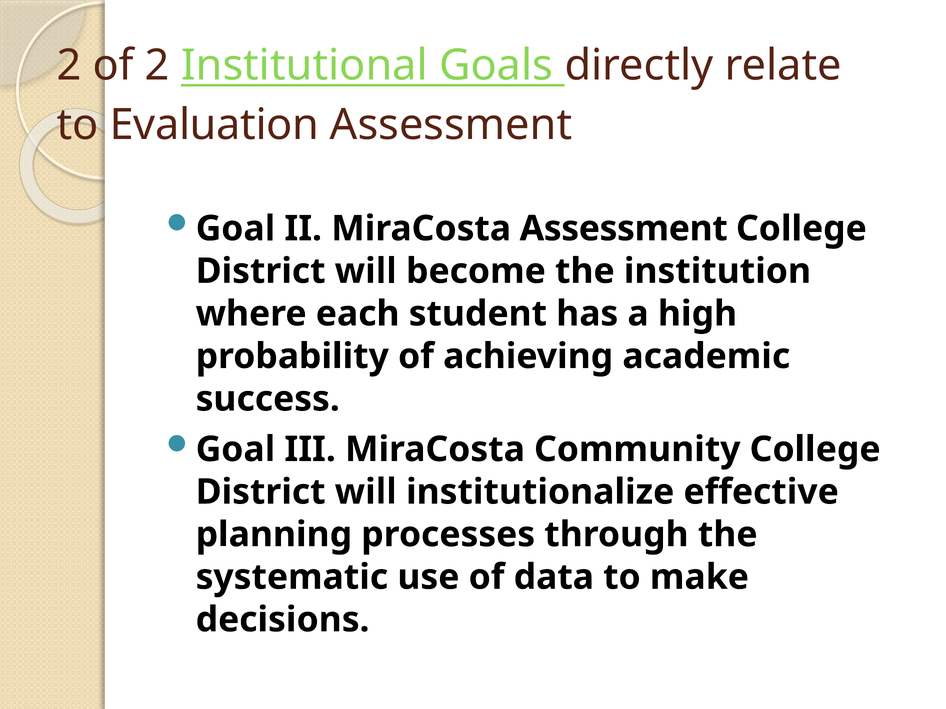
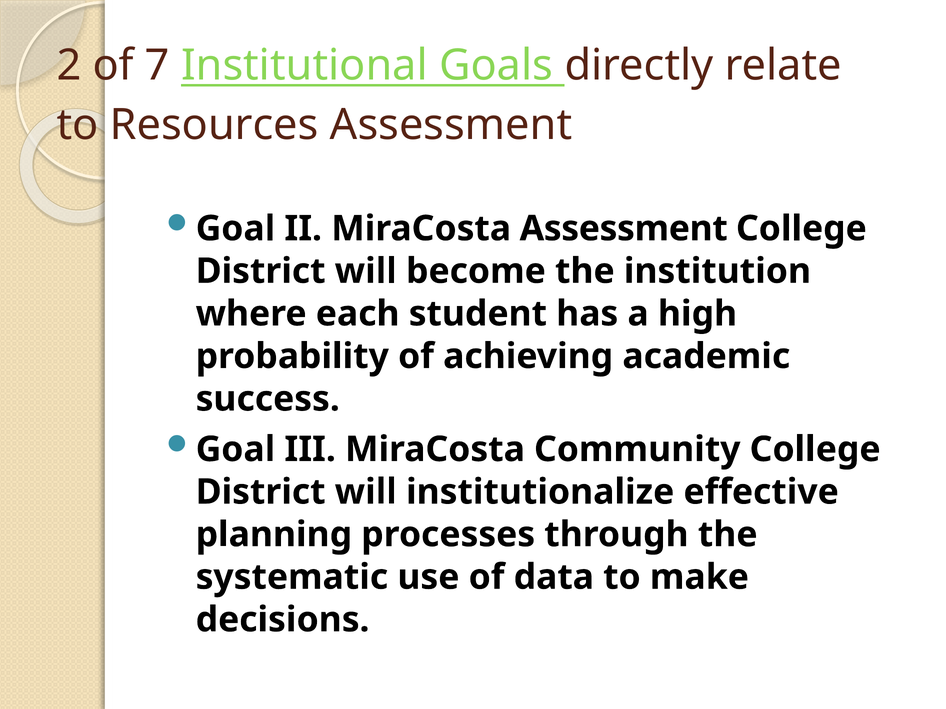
of 2: 2 -> 7 (157, 66)
Evaluation: Evaluation -> Resources (214, 125)
